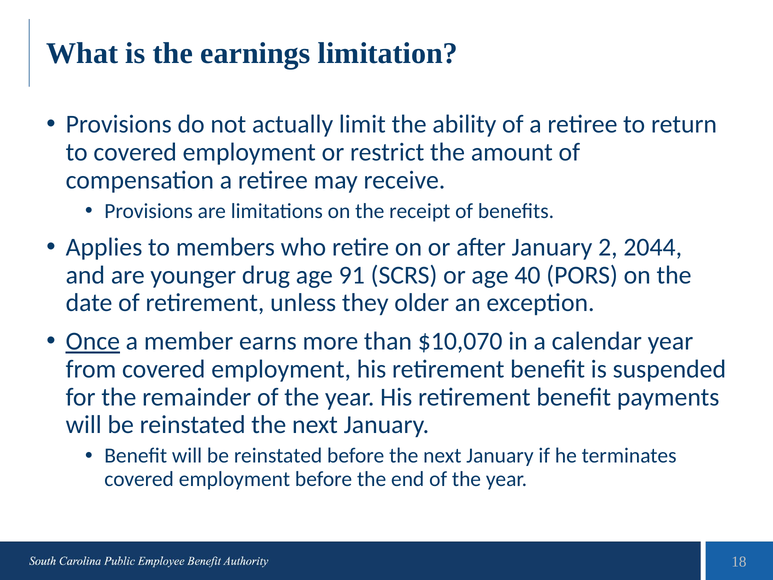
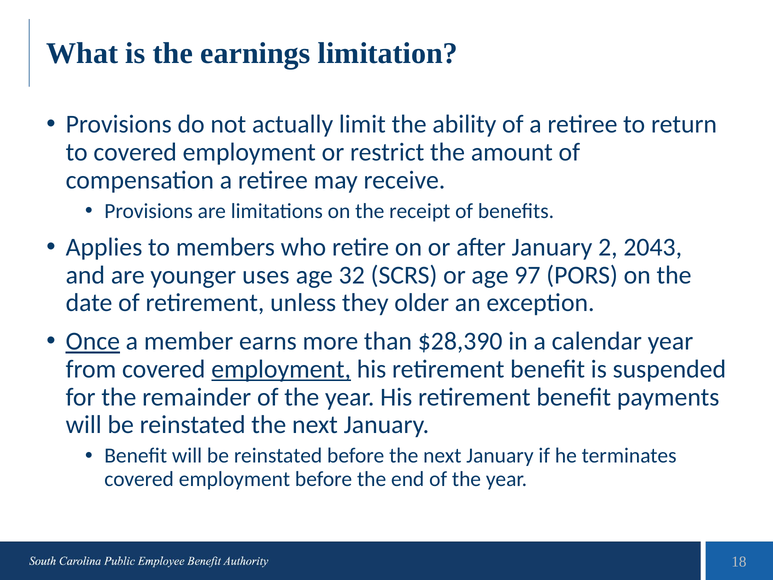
2044: 2044 -> 2043 (653, 247)
drug: drug -> uses (266, 275)
91: 91 -> 32 (352, 275)
40: 40 -> 97 (527, 275)
$10,070: $10,070 -> $28,390 (460, 341)
employment underline: none -> present (281, 369)
